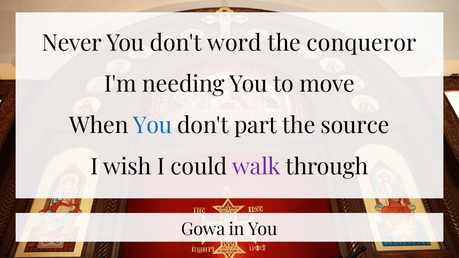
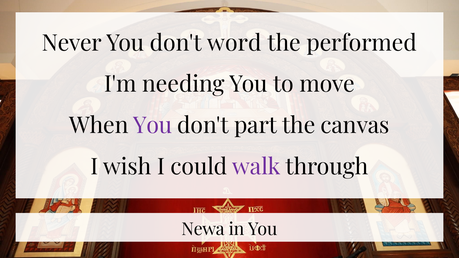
conqueror: conqueror -> performed (362, 43)
You colour: blue -> purple (153, 126)
source: source -> canvas (355, 126)
Gowa: Gowa -> Newa (203, 230)
